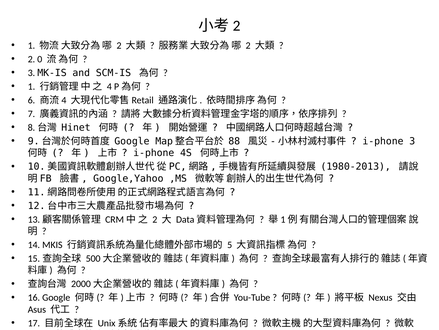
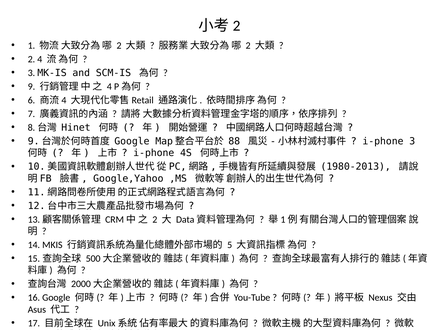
2 0: 0 -> 4 (40, 59)
1: 1 -> 9 (31, 86)
